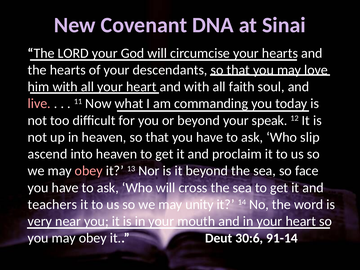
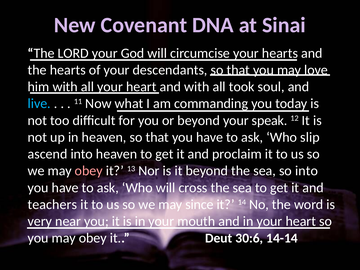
faith: faith -> took (242, 87)
live colour: pink -> light blue (39, 104)
so face: face -> into (307, 171)
unity: unity -> since (199, 204)
91-14: 91-14 -> 14-14 (282, 238)
